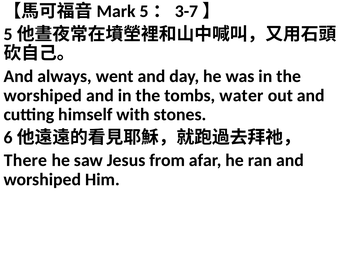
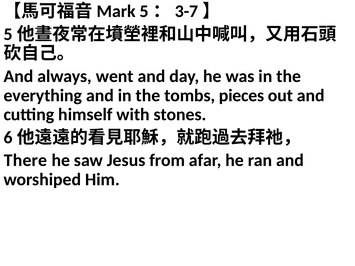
worshiped: worshiped -> everything (43, 95)
water: water -> pieces (242, 95)
